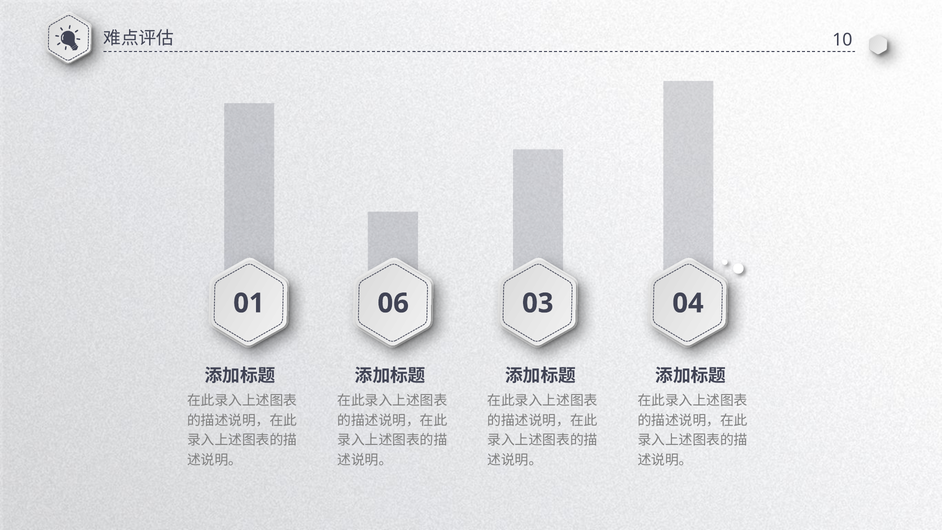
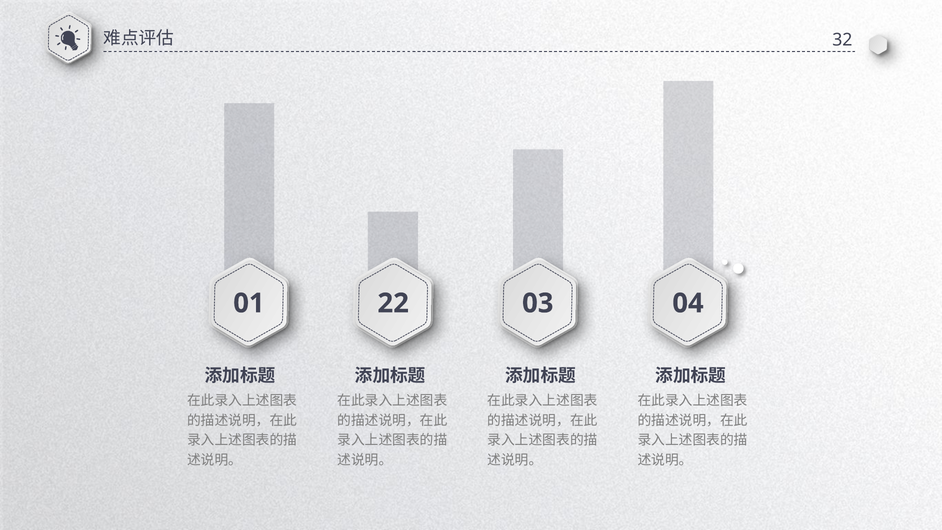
10: 10 -> 32 (842, 40)
06: 06 -> 22 (393, 303)
